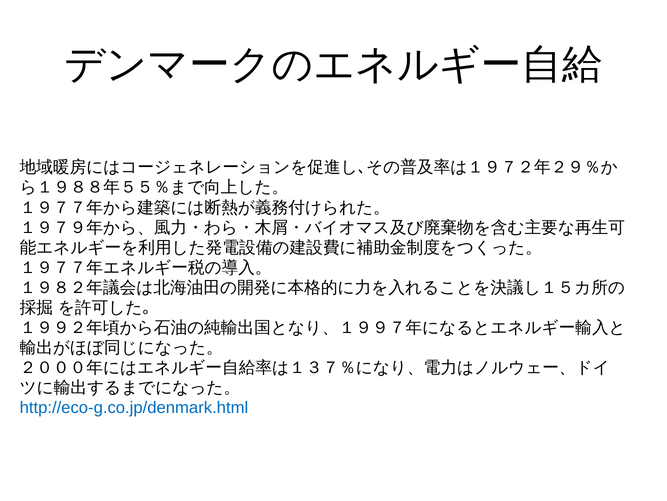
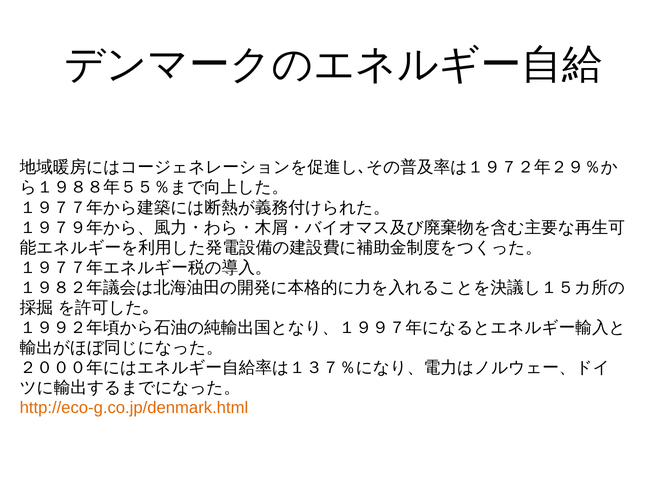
http://eco-g.co.jp/denmark.html colour: blue -> orange (134, 407)
